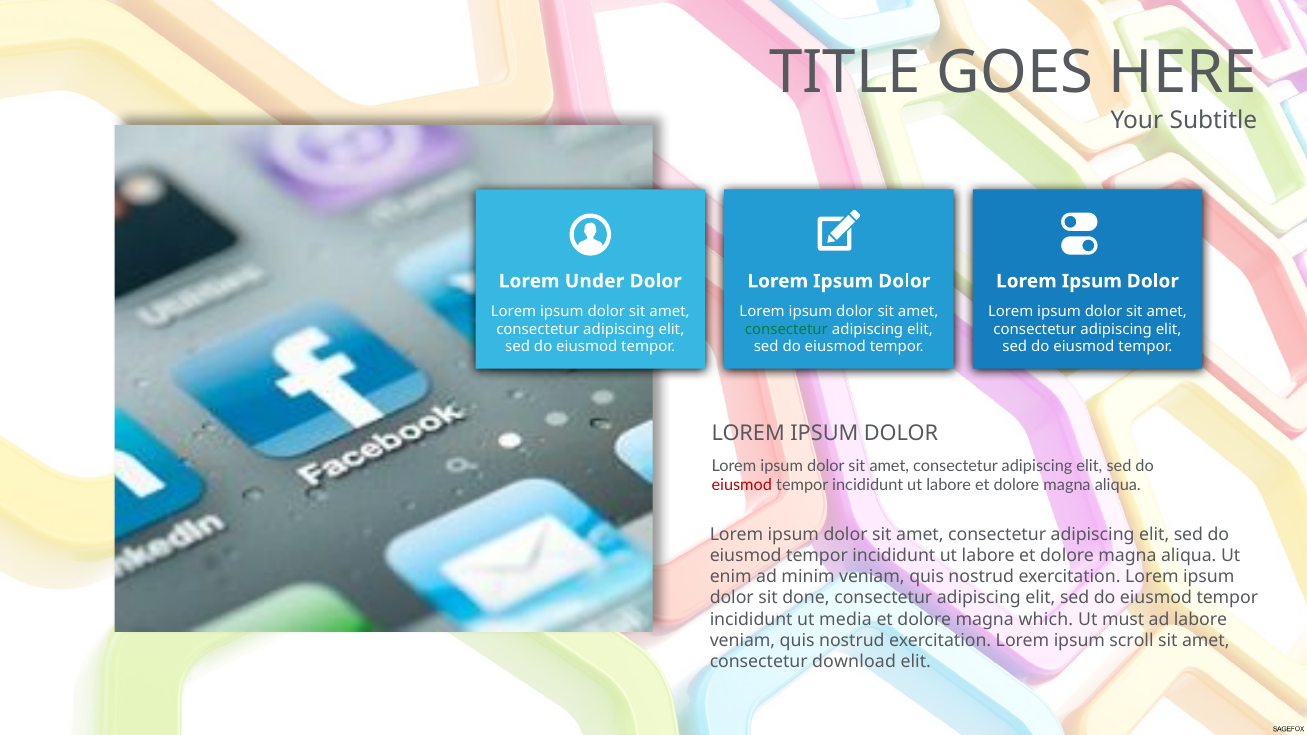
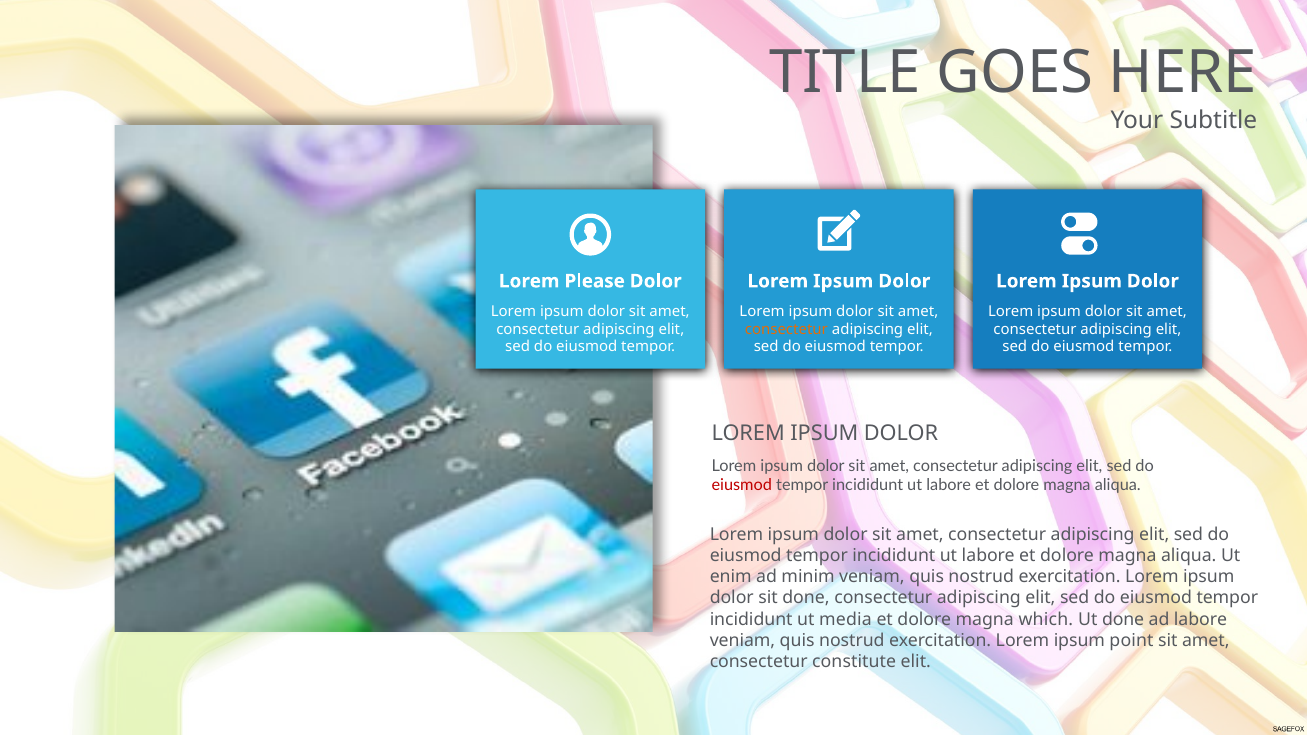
Under: Under -> Please (595, 281)
consectetur colour: green -> orange (786, 329)
Ut must: must -> done (1123, 619)
scroll: scroll -> point (1131, 641)
download: download -> constitute (854, 662)
